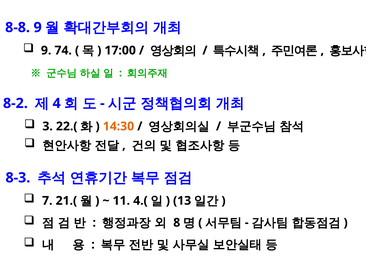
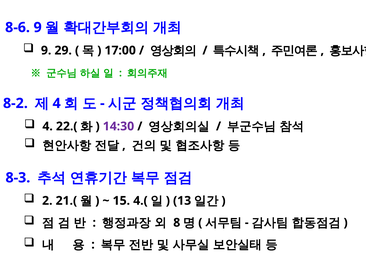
8-8: 8-8 -> 8-6 (18, 27)
74: 74 -> 29 (63, 51)
3: 3 -> 4 (48, 127)
14:30 colour: orange -> purple (118, 127)
7: 7 -> 2 (47, 201)
11: 11 -> 15 (121, 201)
